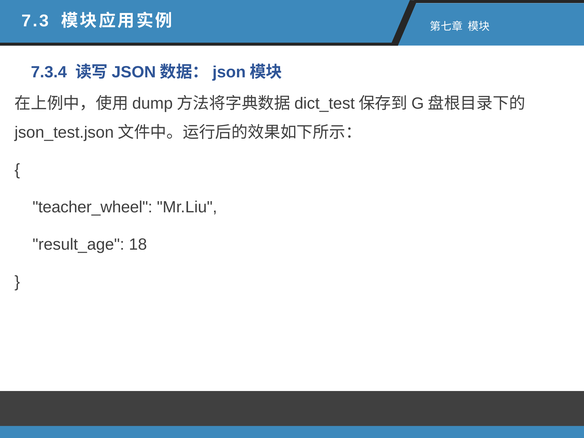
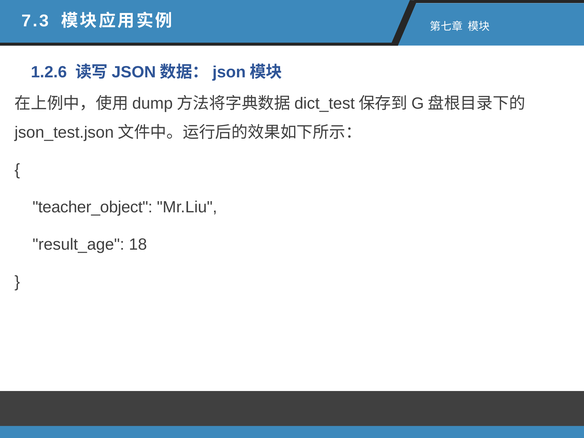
7.3.4: 7.3.4 -> 1.2.6 (49, 72)
teacher_wheel: teacher_wheel -> teacher_object (93, 207)
